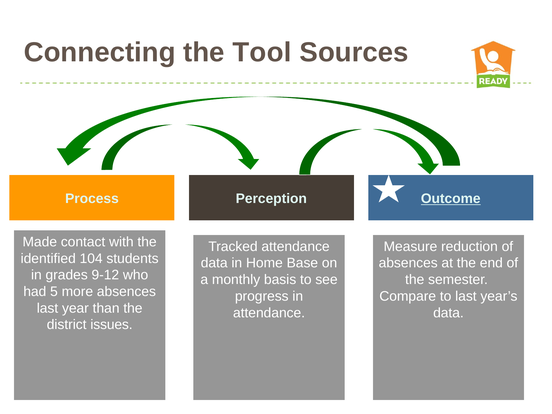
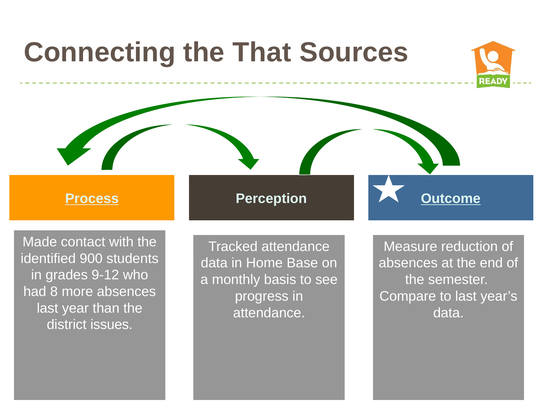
Tool: Tool -> That (262, 53)
Process underline: none -> present (92, 199)
104: 104 -> 900 (91, 258)
5: 5 -> 8 (54, 292)
